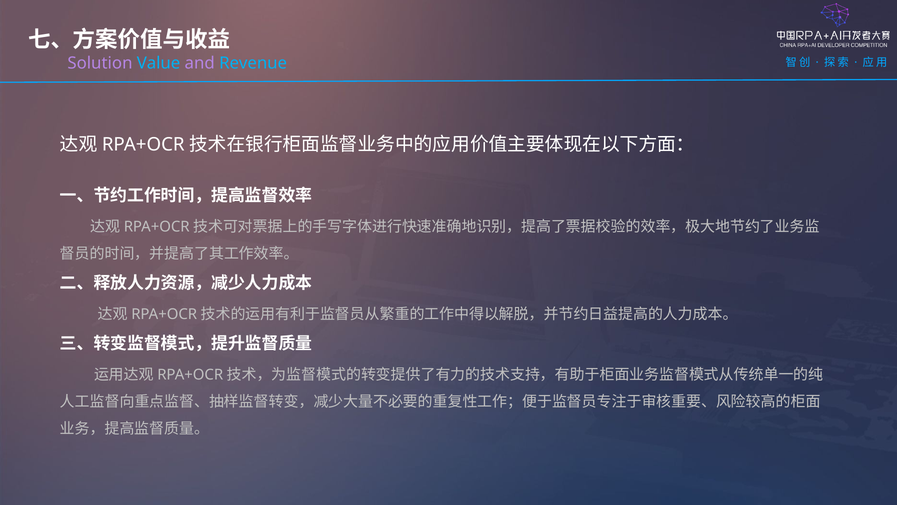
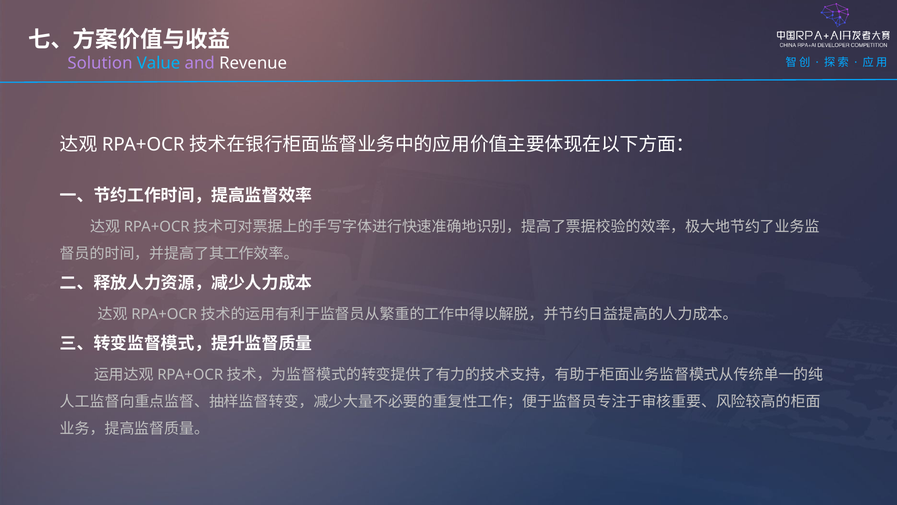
Revenue colour: light blue -> white (253, 63)
